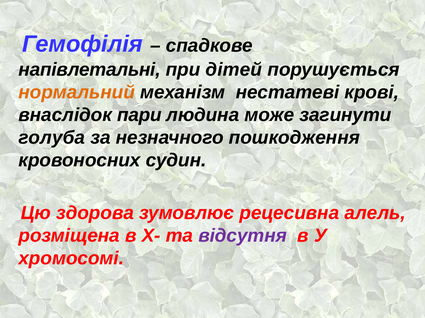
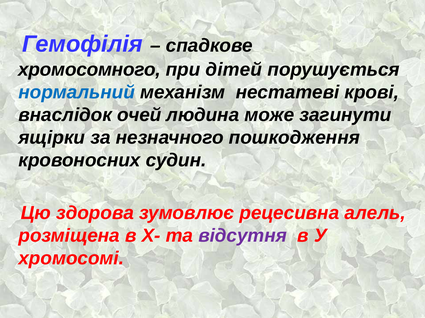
напівлетальні: напівлетальні -> хромосомного (90, 70)
нормальний colour: orange -> blue (77, 93)
пари: пари -> очей (139, 115)
голуба: голуба -> ящірки (52, 138)
